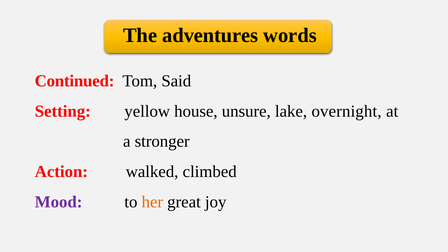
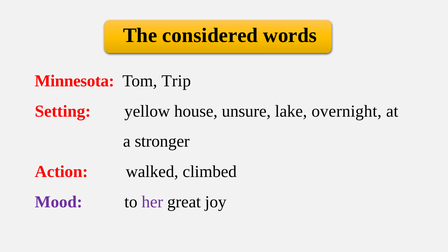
adventures: adventures -> considered (210, 36)
Continued: Continued -> Minnesota (75, 81)
Said: Said -> Trip (176, 81)
her colour: orange -> purple (152, 202)
